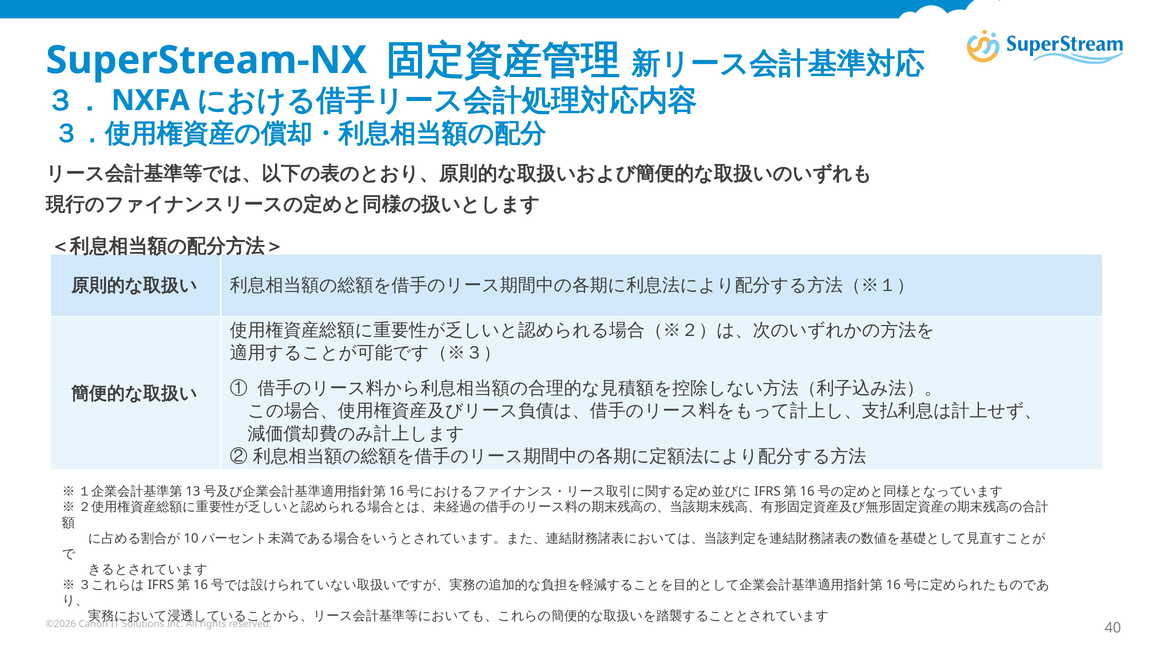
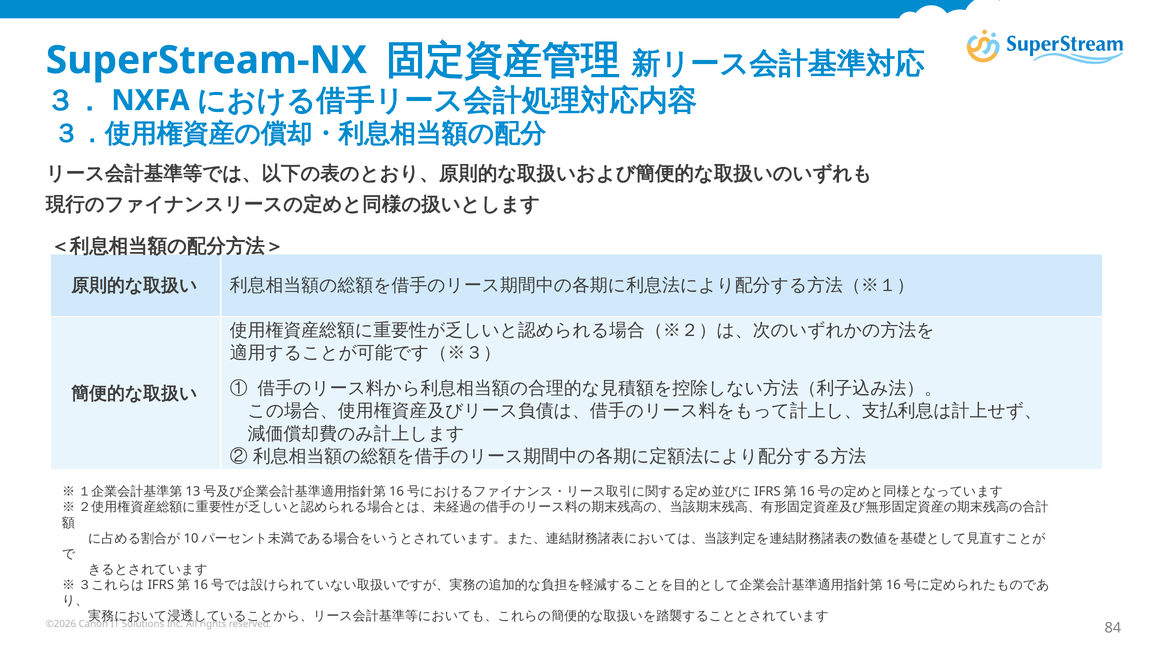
40: 40 -> 84 (1113, 627)
